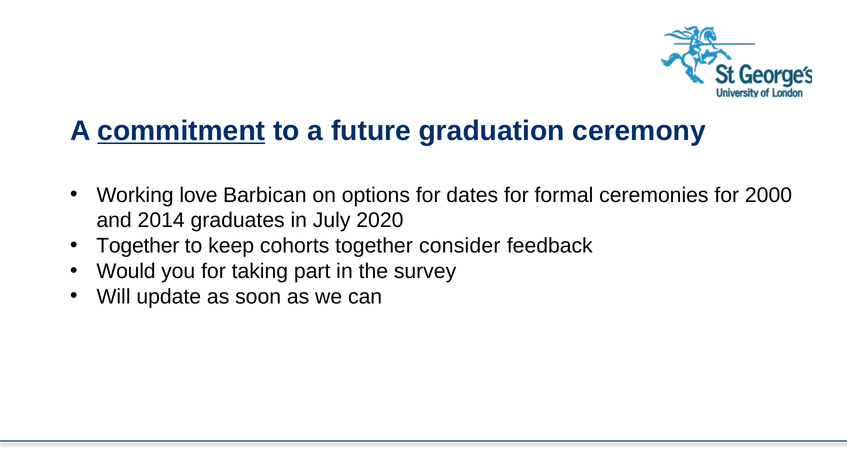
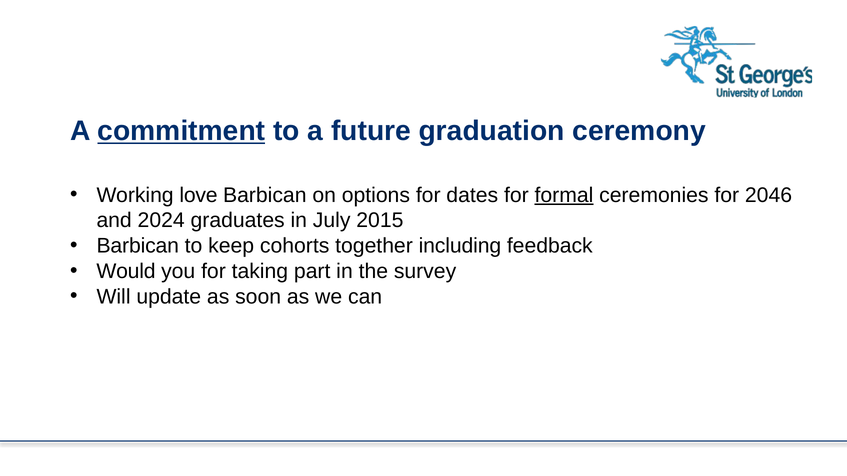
formal underline: none -> present (564, 195)
2000: 2000 -> 2046 (769, 195)
2014: 2014 -> 2024 (161, 221)
2020: 2020 -> 2015 (380, 221)
Together: Together -> Barbican (138, 246)
consider: consider -> including (460, 246)
